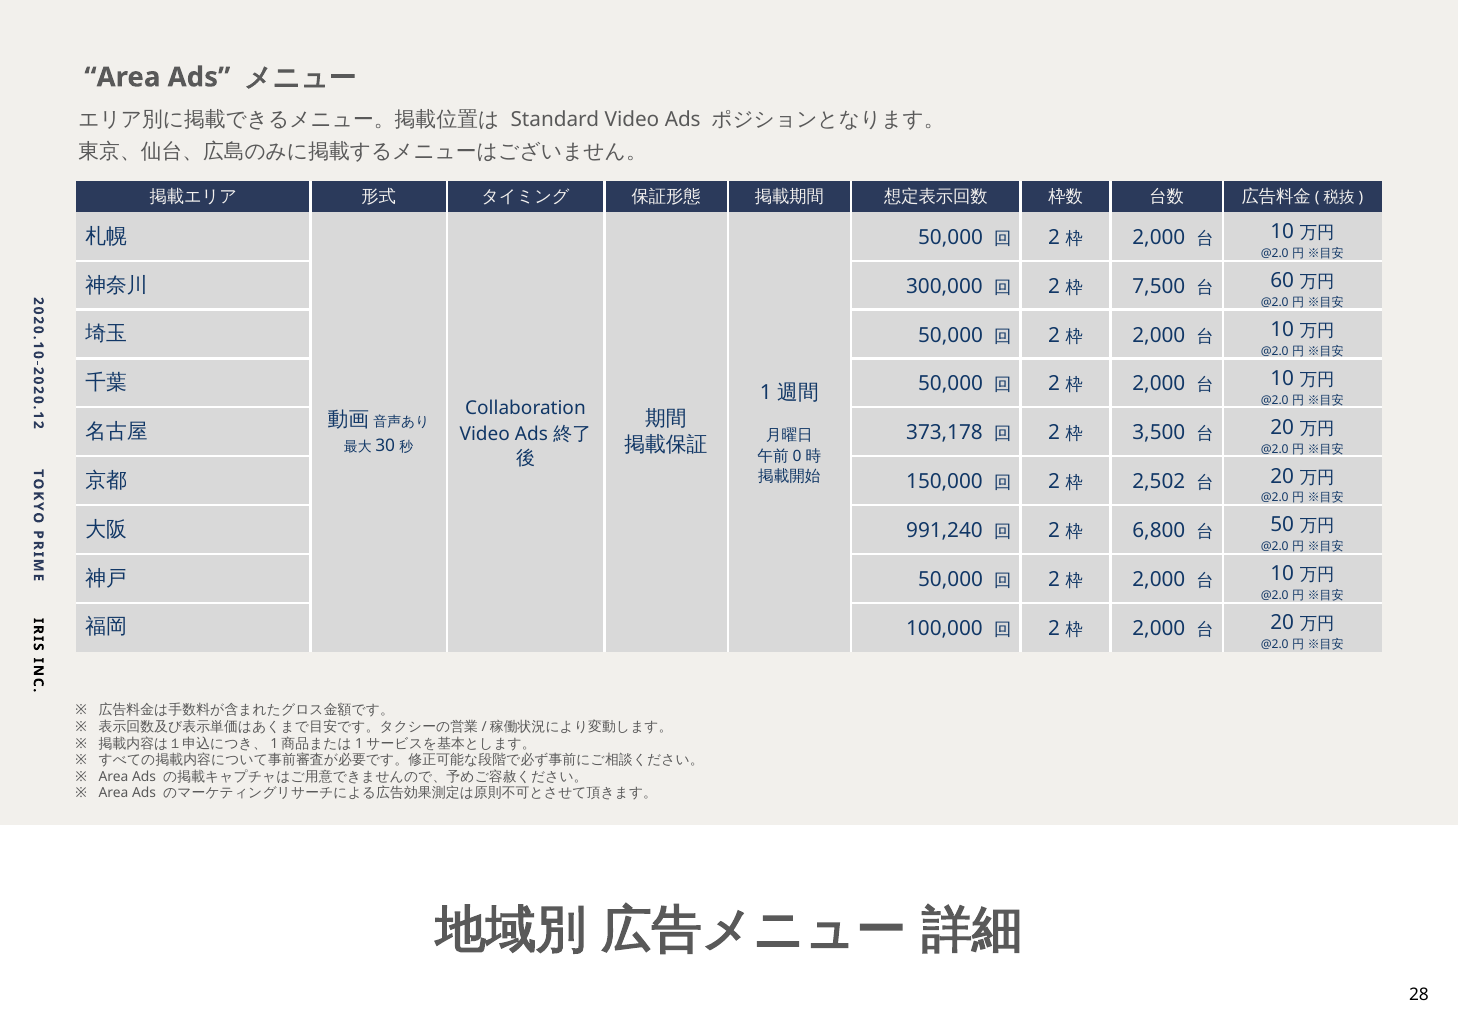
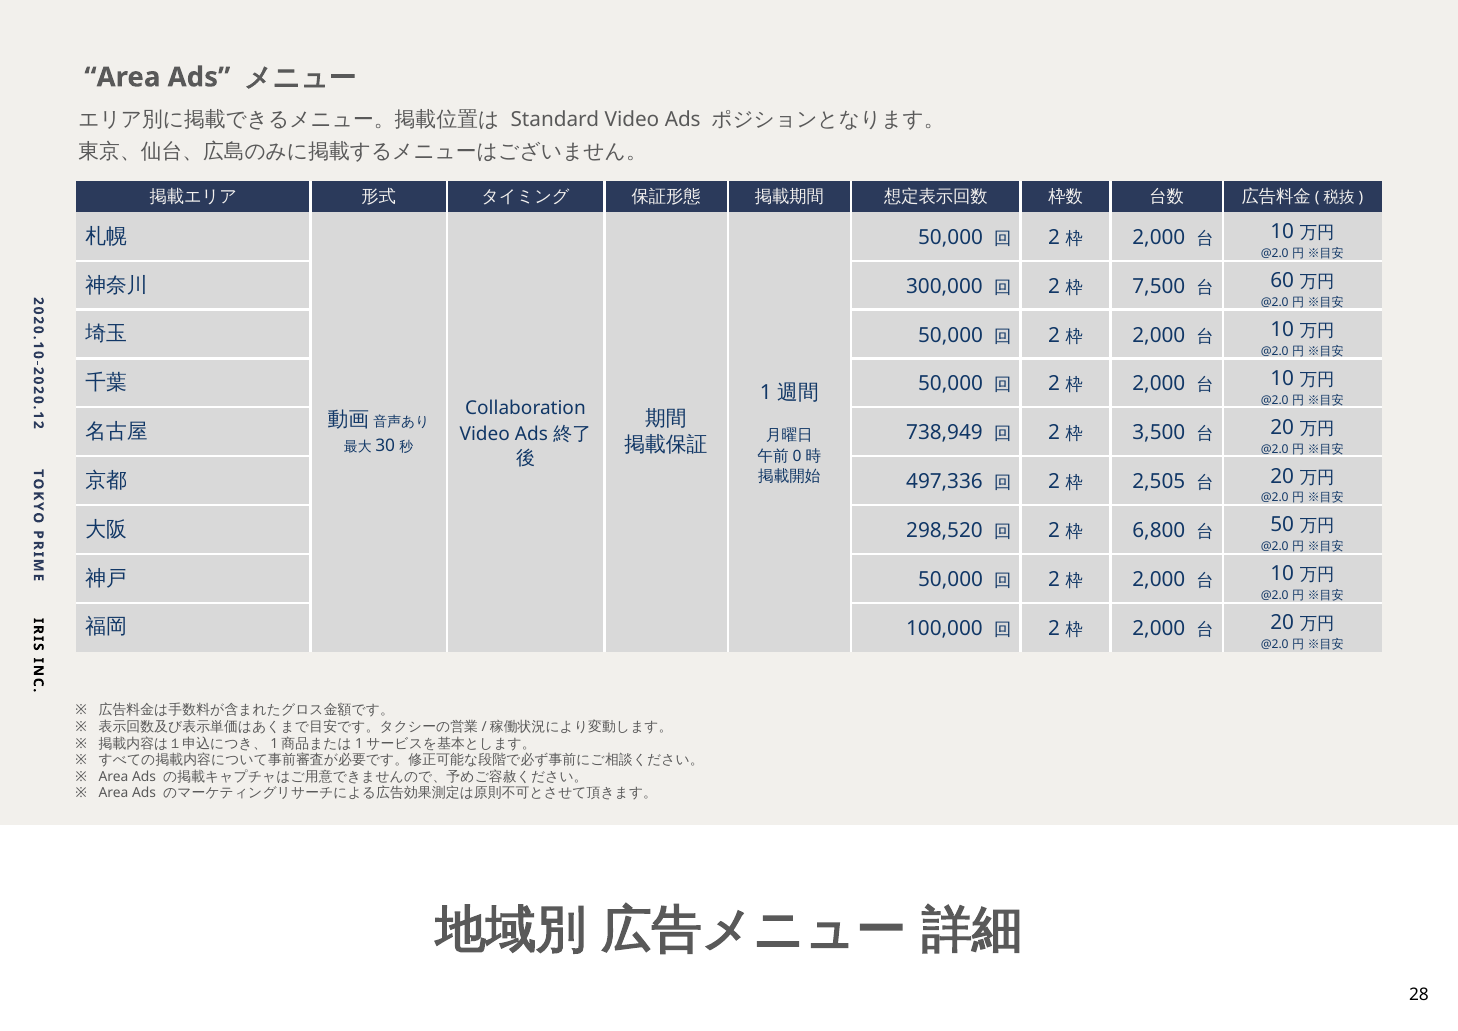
373,178: 373,178 -> 738,949 (944, 433)
150,000: 150,000 -> 497,336 (944, 482)
2,502: 2,502 -> 2,505 (1159, 482)
991,240: 991,240 -> 298,520 (944, 531)
